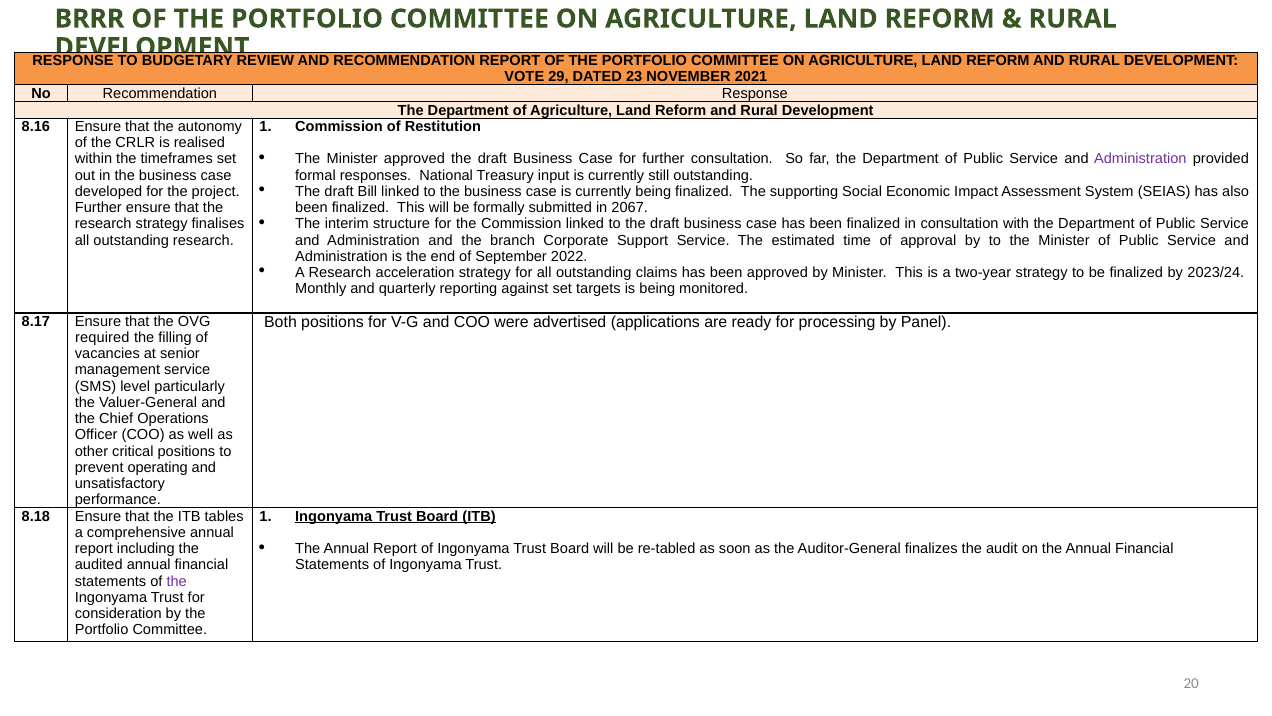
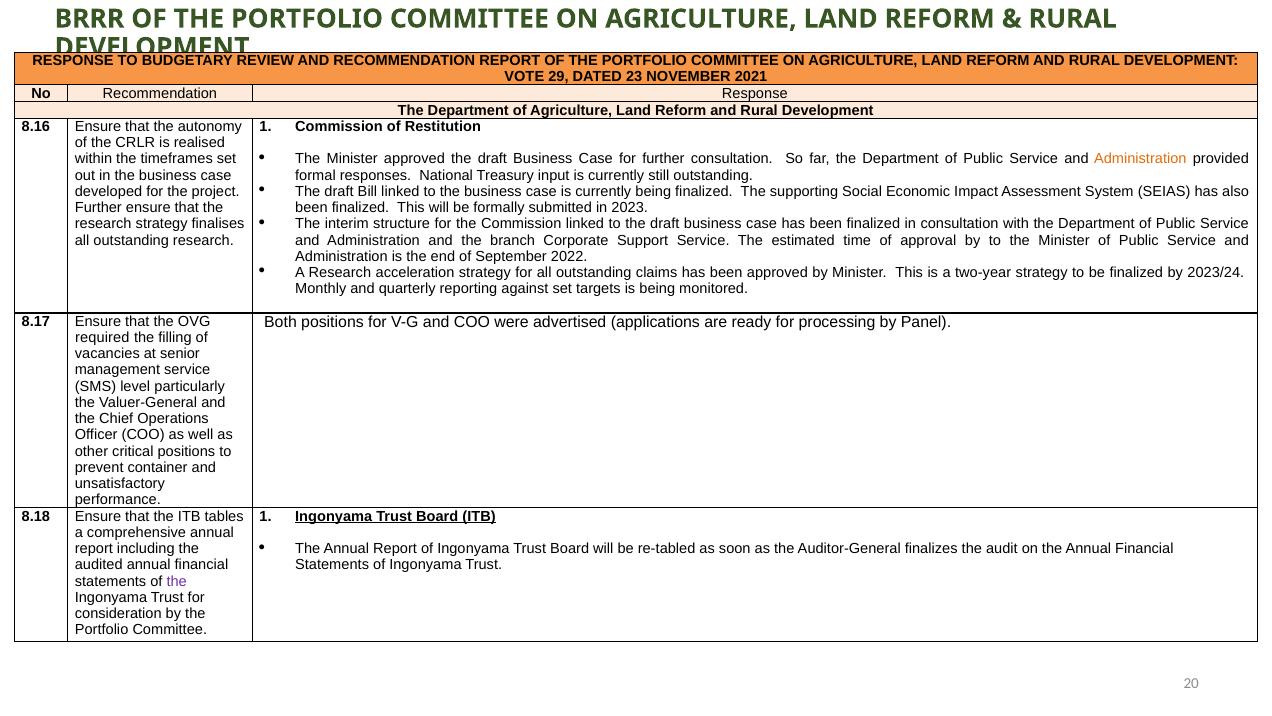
Administration colour: purple -> orange (1140, 159)
2067: 2067 -> 2023 (630, 208)
operating: operating -> container (158, 467)
